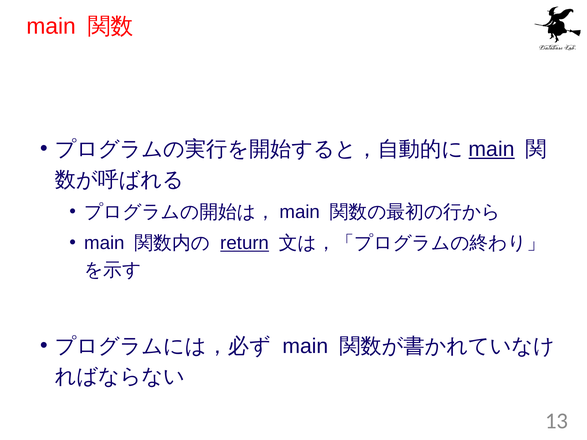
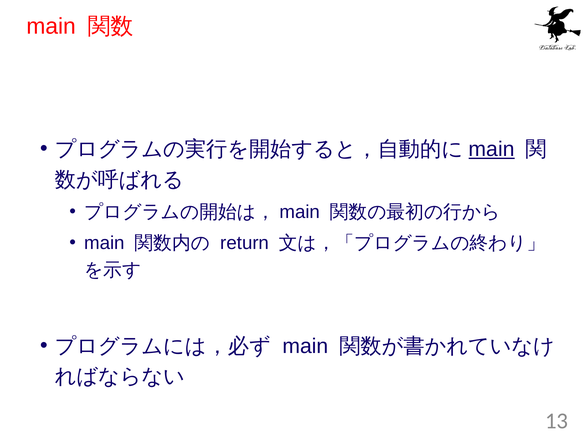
return underline: present -> none (245, 243)
